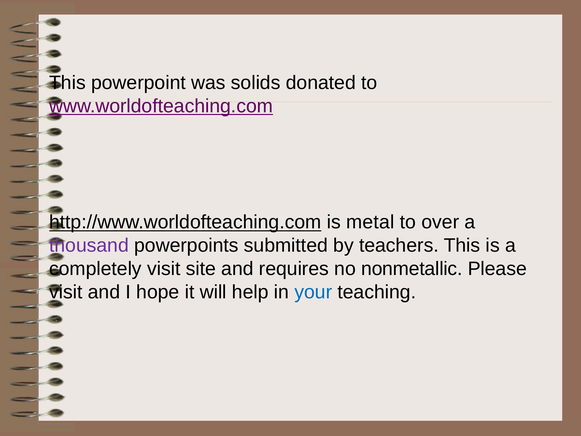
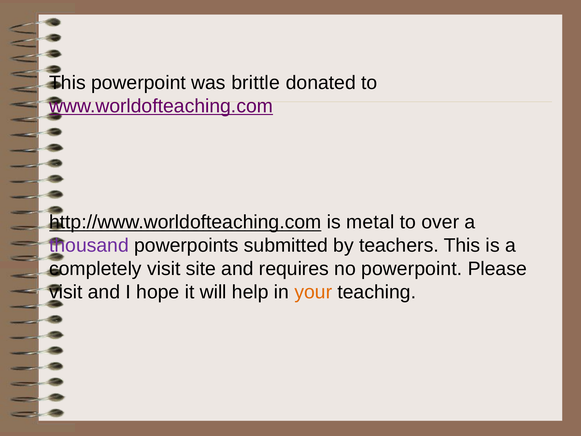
solids: solids -> brittle (256, 83)
no nonmetallic: nonmetallic -> powerpoint (412, 269)
your colour: blue -> orange (313, 292)
